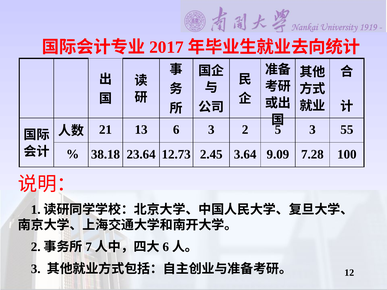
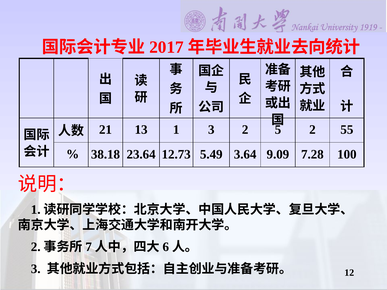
6: 6 -> 1 (176, 130)
5 3: 3 -> 2 (312, 130)
2.45: 2.45 -> 5.49 (211, 155)
